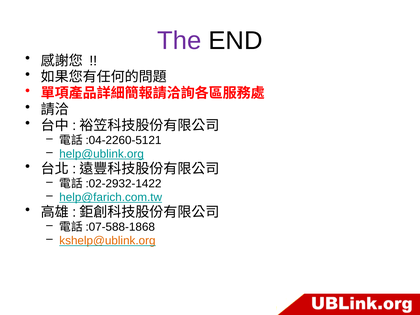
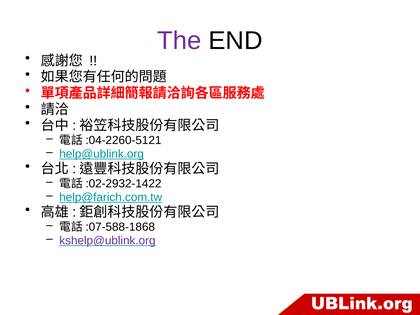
kshelp@ublink.org colour: orange -> purple (107, 241)
